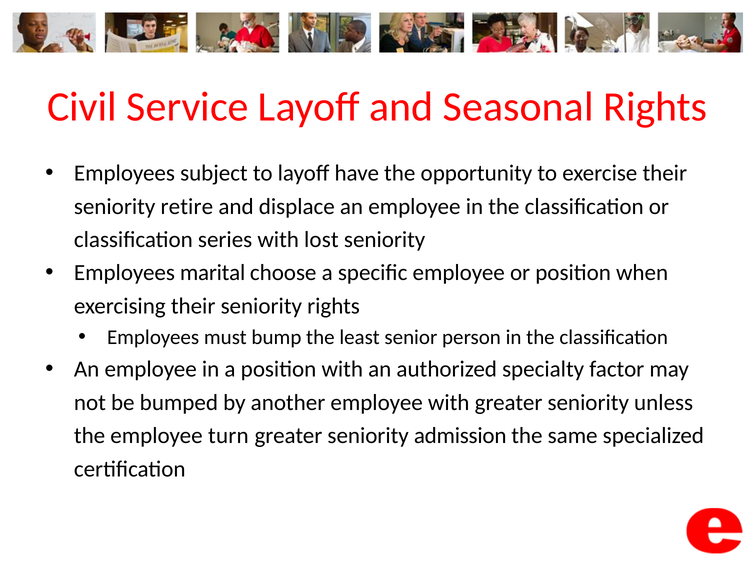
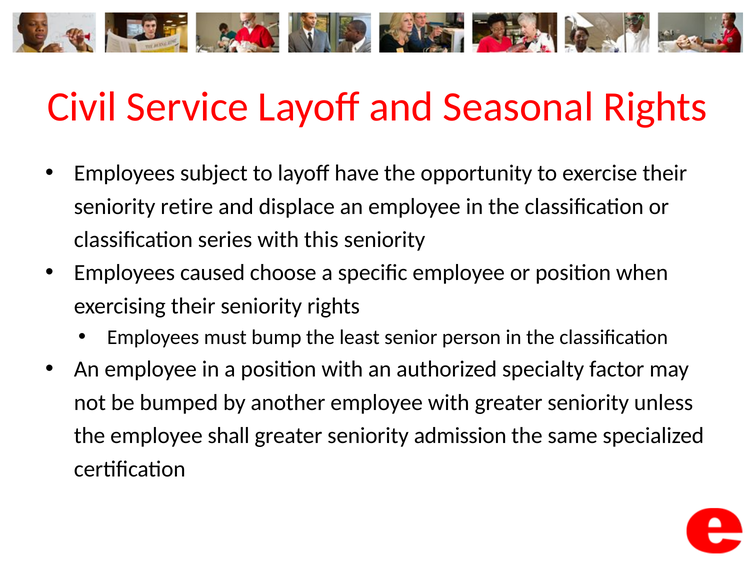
lost: lost -> this (321, 240)
marital: marital -> caused (213, 273)
turn: turn -> shall (229, 436)
